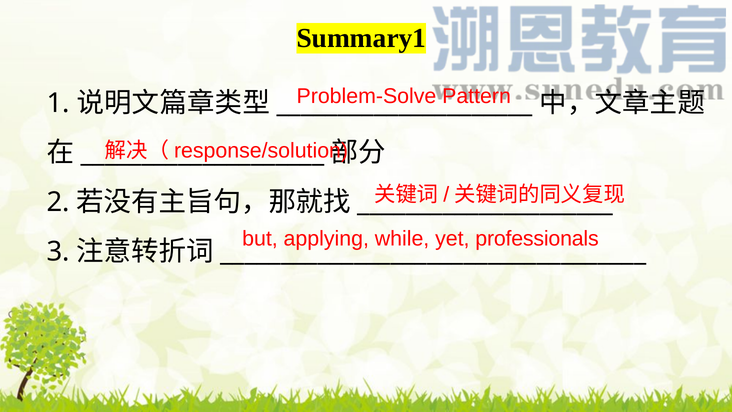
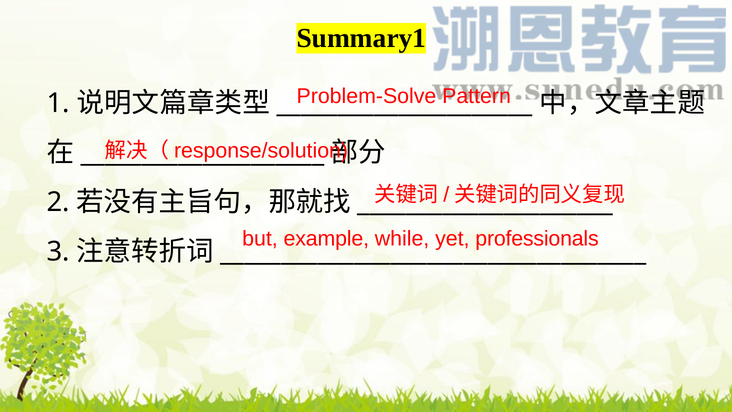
applying: applying -> example (326, 238)
